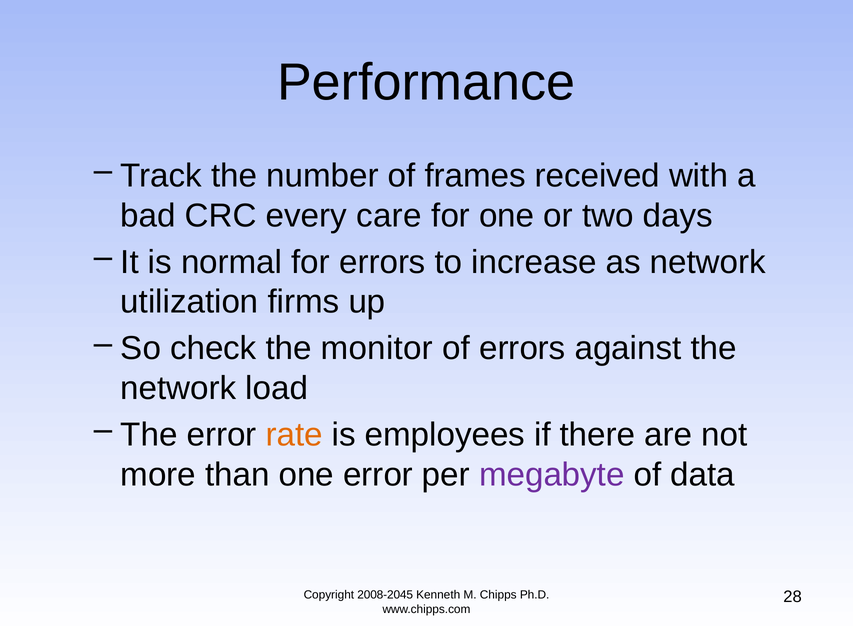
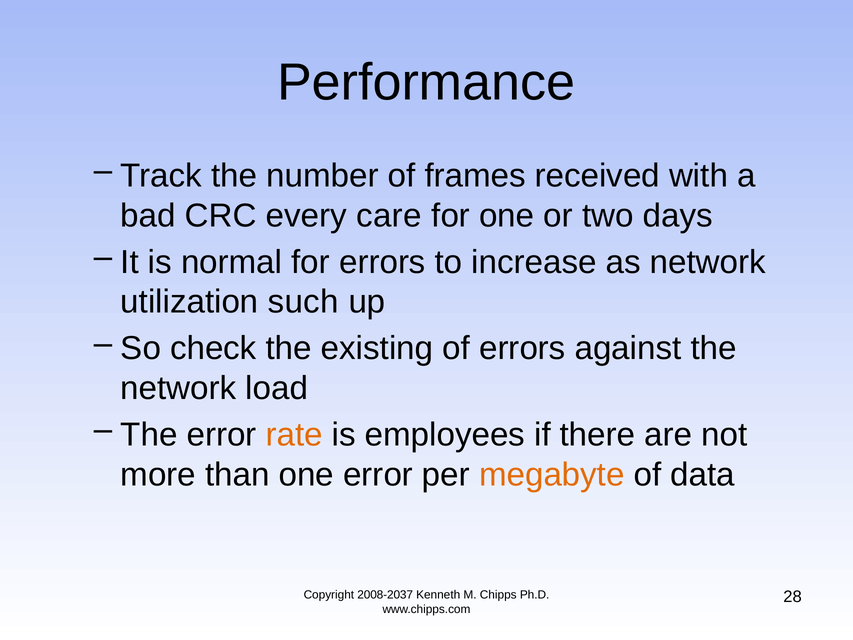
firms: firms -> such (303, 302)
monitor: monitor -> existing (377, 348)
megabyte colour: purple -> orange (552, 475)
2008-2045: 2008-2045 -> 2008-2037 (385, 595)
